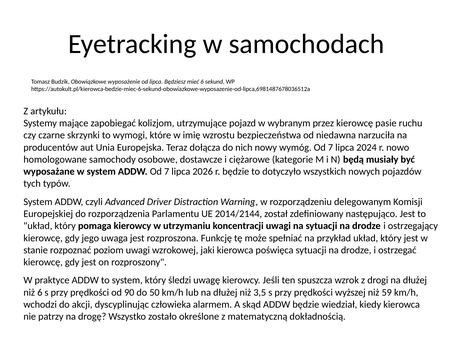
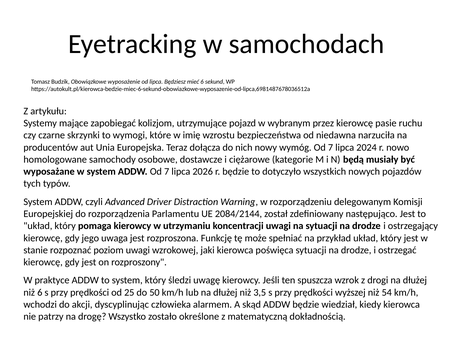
2014/2144: 2014/2144 -> 2084/2144 (239, 214)
90: 90 -> 25 (129, 292)
59: 59 -> 54 (387, 292)
